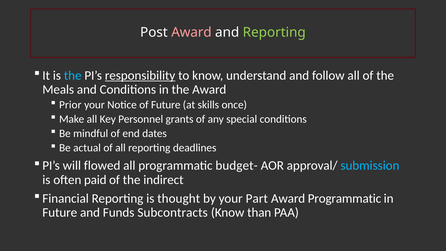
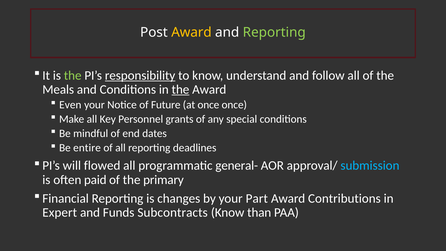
Award colour: pink -> yellow (191, 32)
the colour: light blue -> light green (73, 75)
the underline: none -> present (180, 89)
Prior: Prior -> Even (70, 105)
at skills: skills -> once (208, 105)
actual: actual -> entire (87, 148)
budget-: budget- -> general- (237, 166)
indirect: indirect -> primary (163, 180)
thought: thought -> changes (179, 198)
Award Programmatic: Programmatic -> Contributions (344, 198)
Future: Future -> Expert (60, 212)
